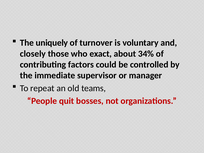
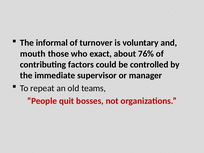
uniquely: uniquely -> informal (52, 43)
closely: closely -> mouth (33, 54)
34%: 34% -> 76% (146, 54)
